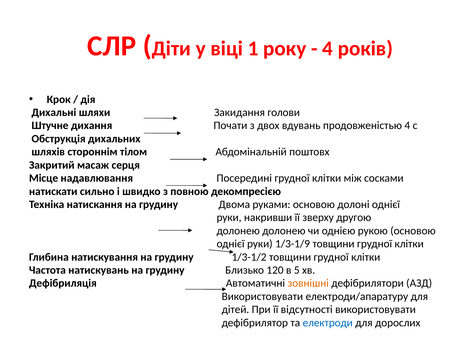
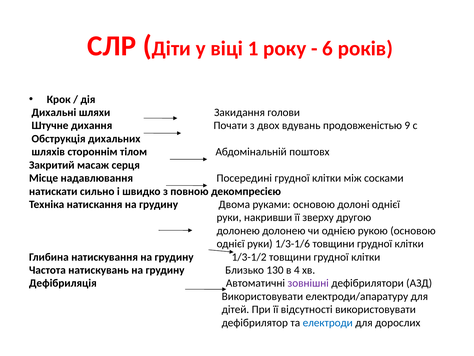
4: 4 -> 6 (328, 48)
продовженістью 4: 4 -> 9 (407, 125)
1/3-1/9: 1/3-1/9 -> 1/3-1/6 (293, 244)
120: 120 -> 130 (275, 270)
5: 5 -> 4 (297, 270)
зовнішні colour: orange -> purple (308, 283)
